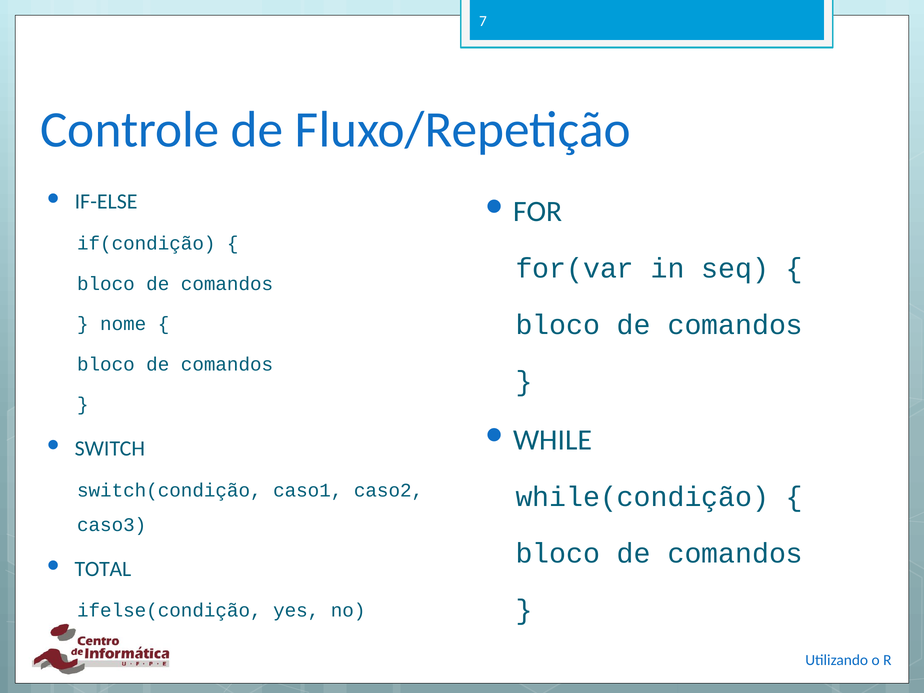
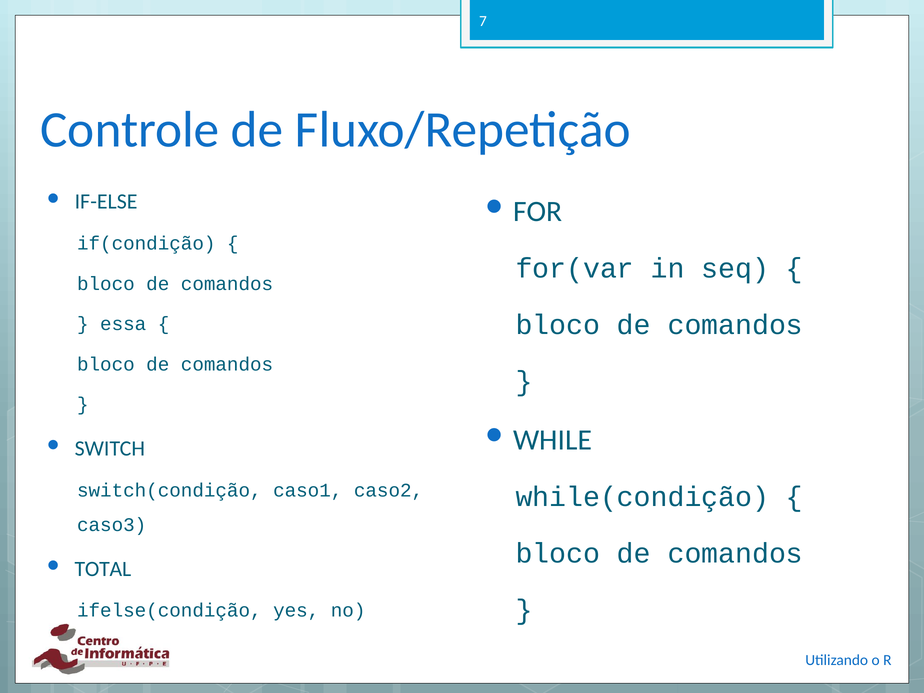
nome: nome -> essa (123, 324)
